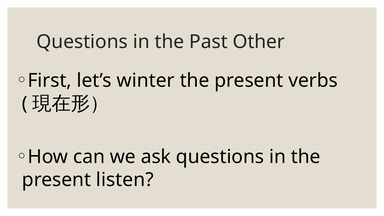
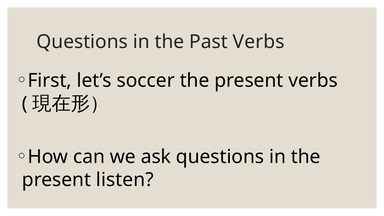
Past Other: Other -> Verbs (259, 42)
winter: winter -> soccer (146, 81)
